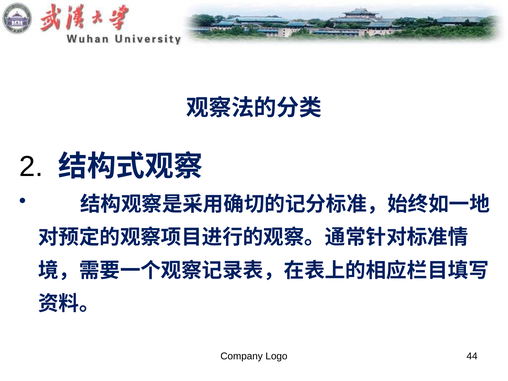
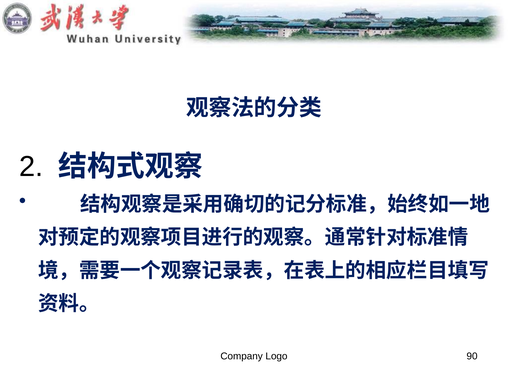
44: 44 -> 90 (472, 356)
